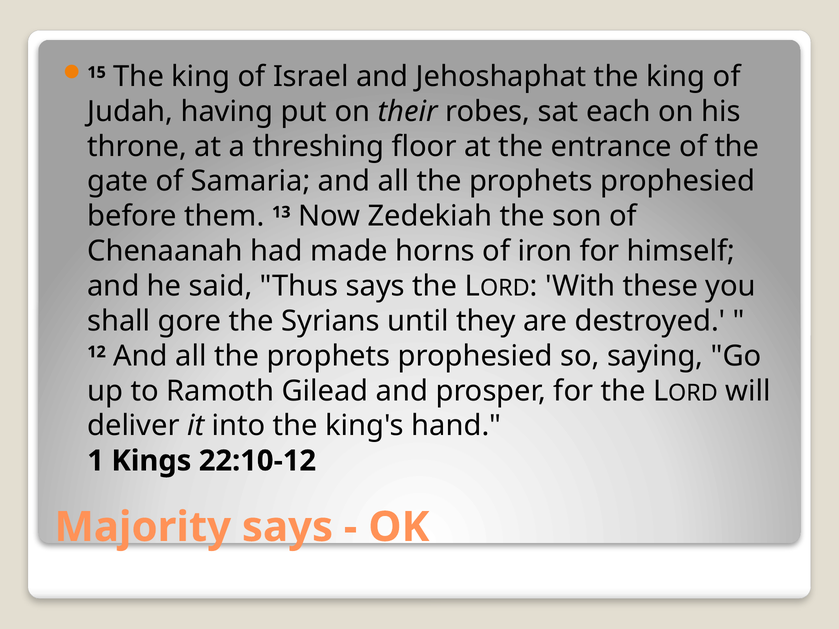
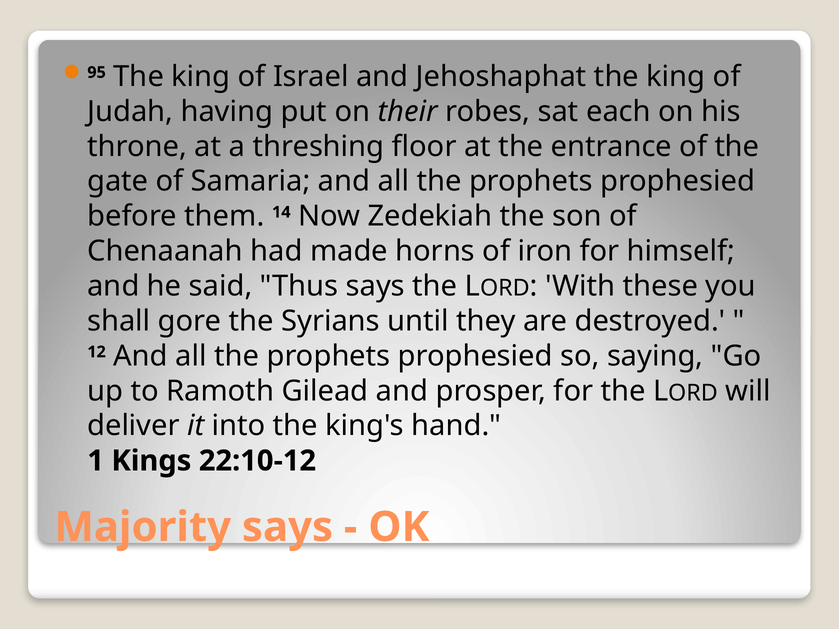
15: 15 -> 95 (97, 72)
13: 13 -> 14 (281, 212)
